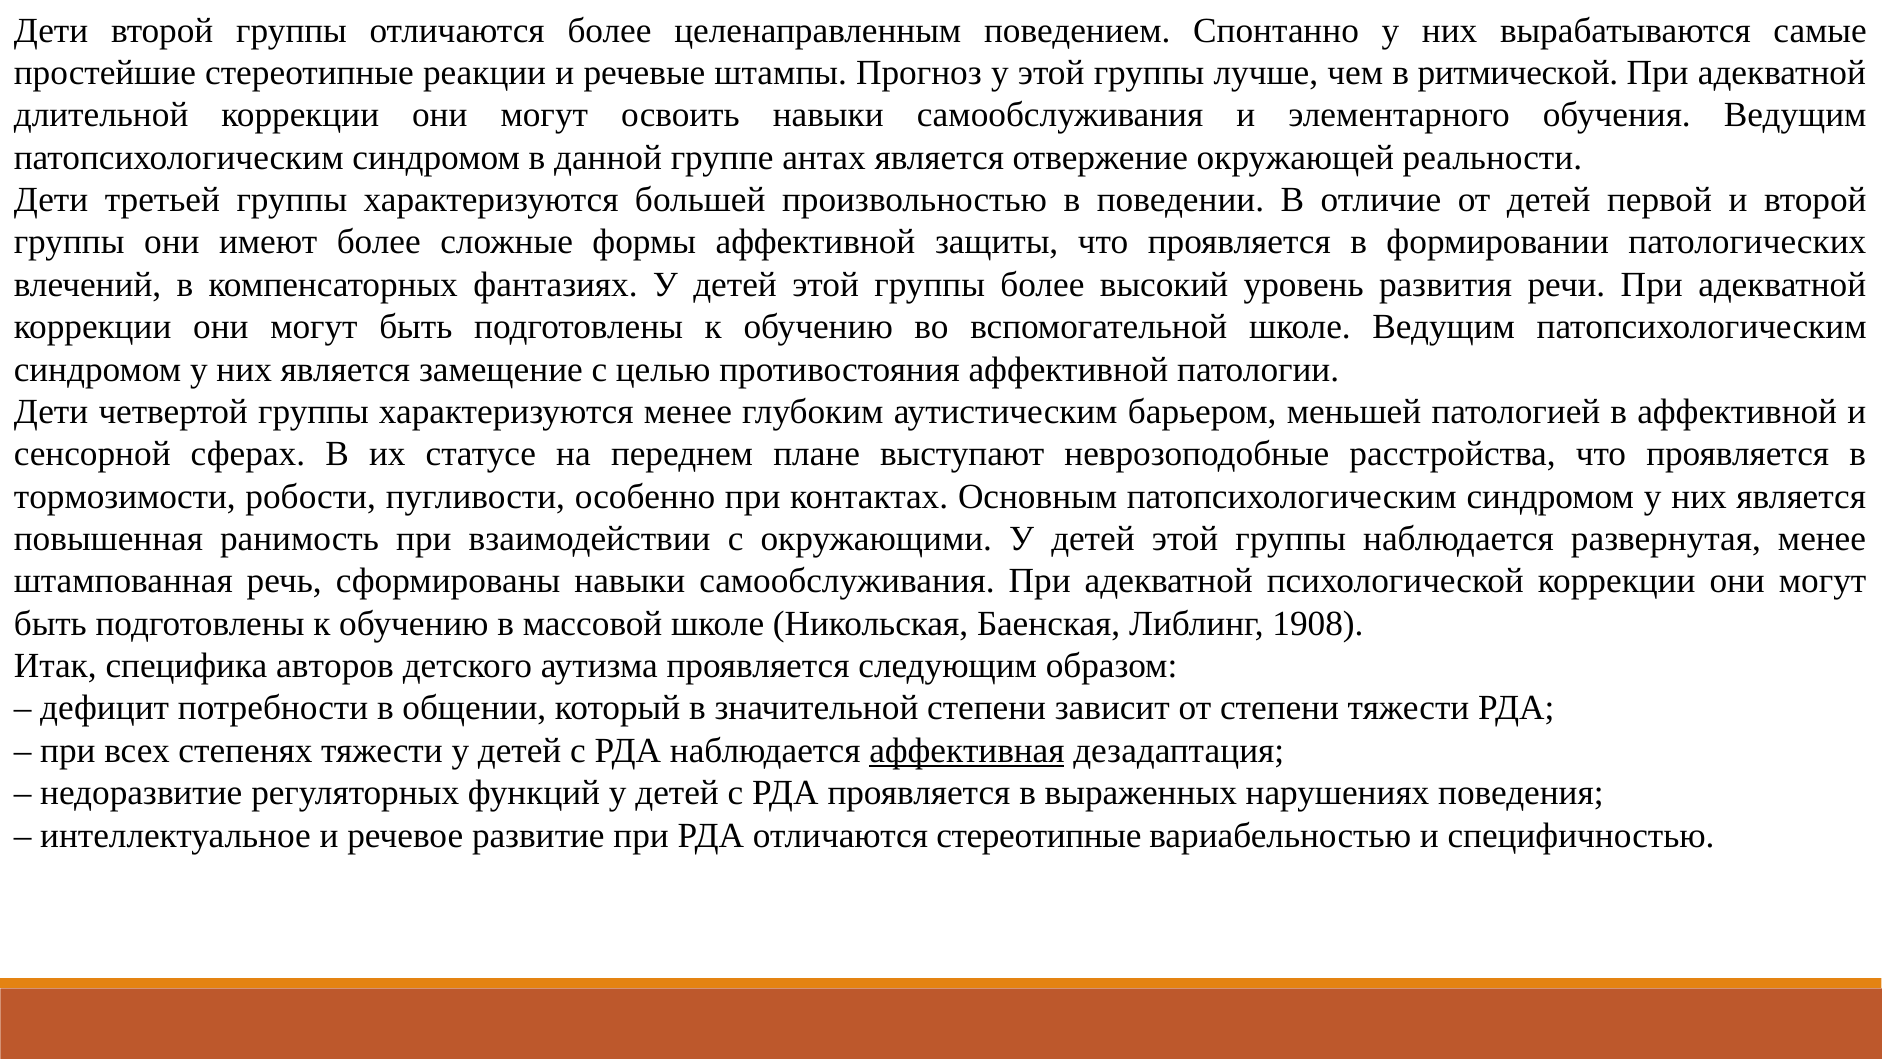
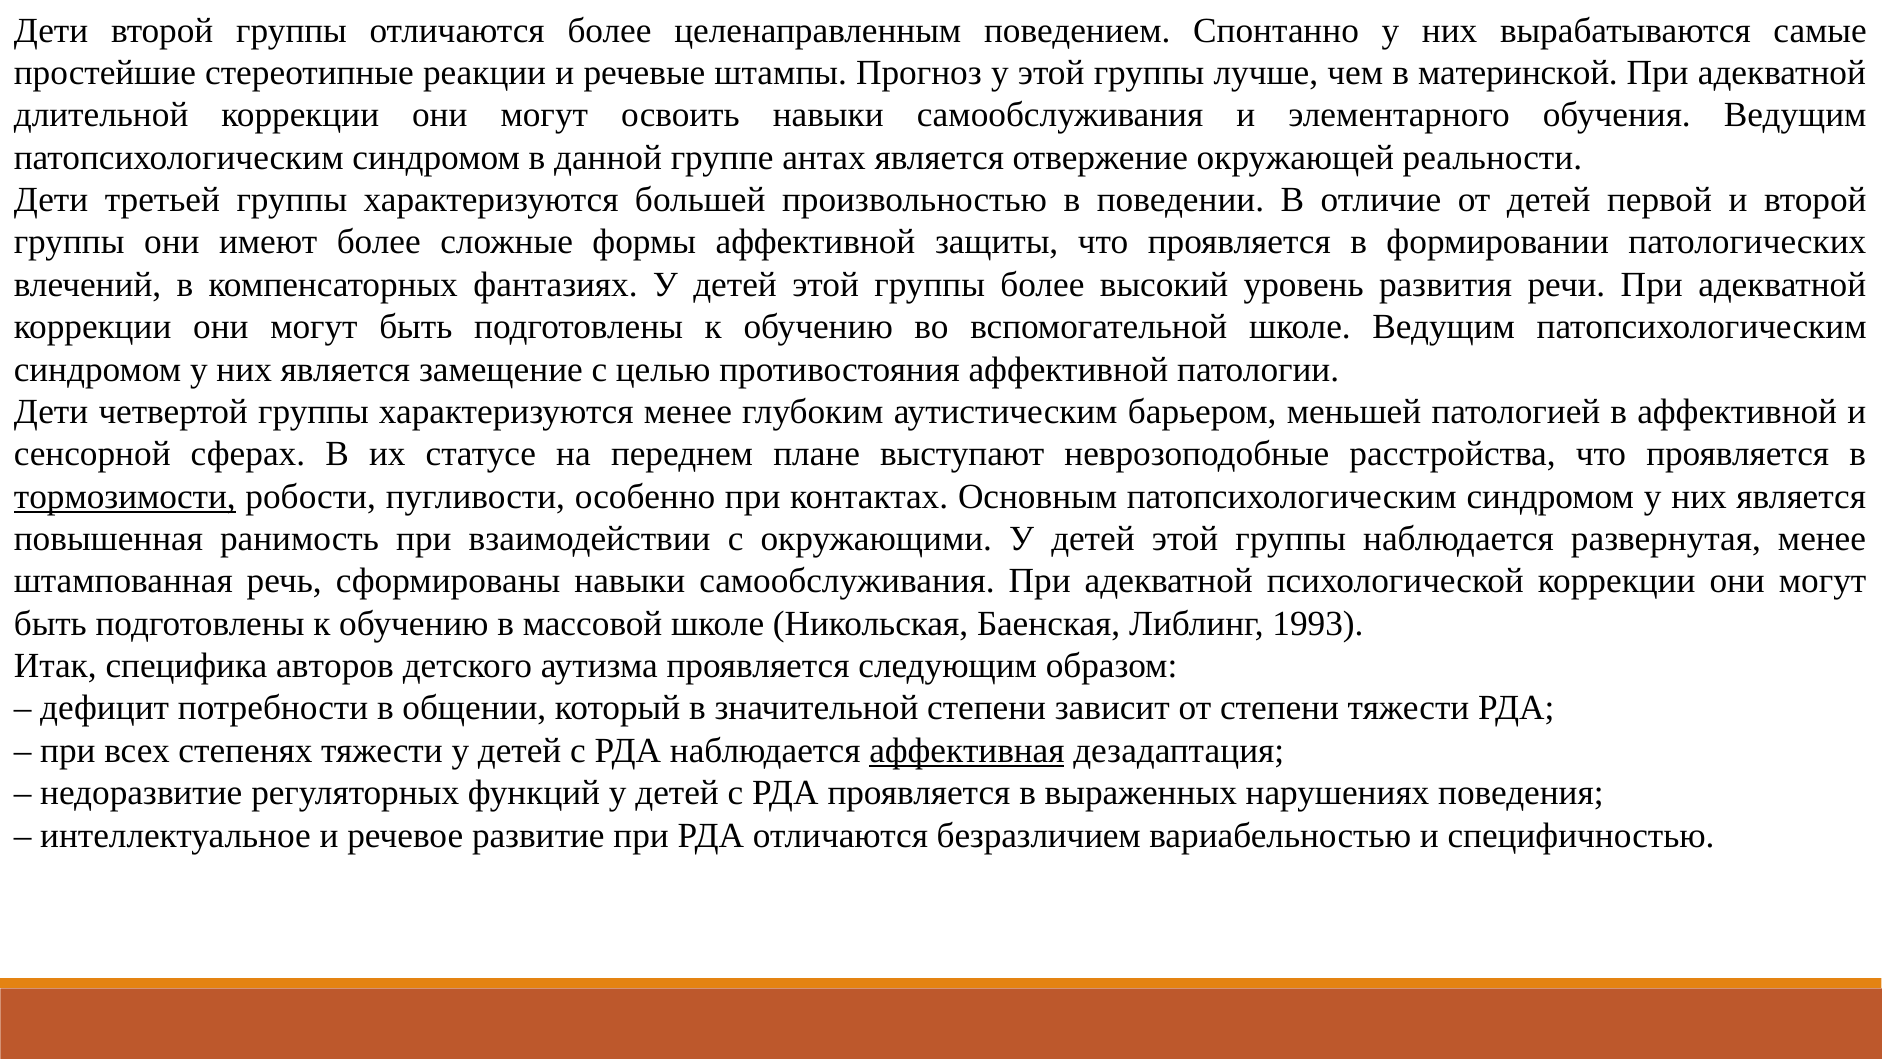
ритмической: ритмической -> материнской (1518, 73)
тормозимости underline: none -> present (125, 496)
1908: 1908 -> 1993 (1318, 623)
отличаются стереотипные: стереотипные -> безразличием (1039, 835)
